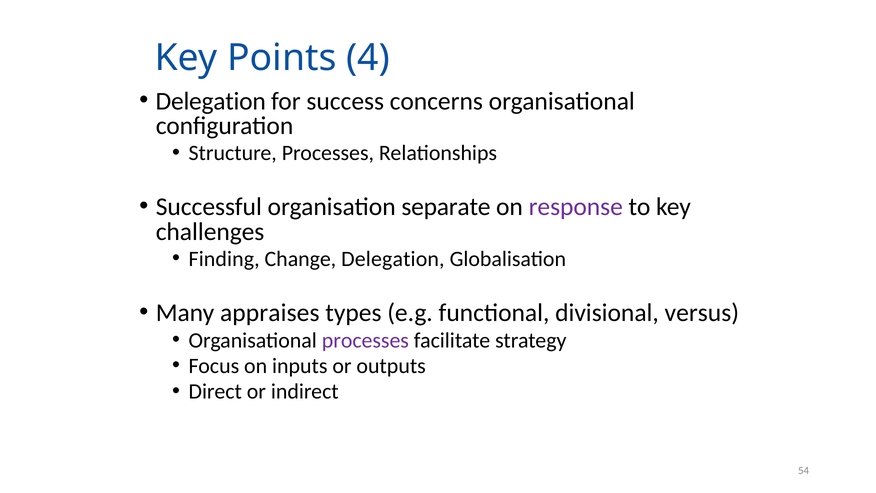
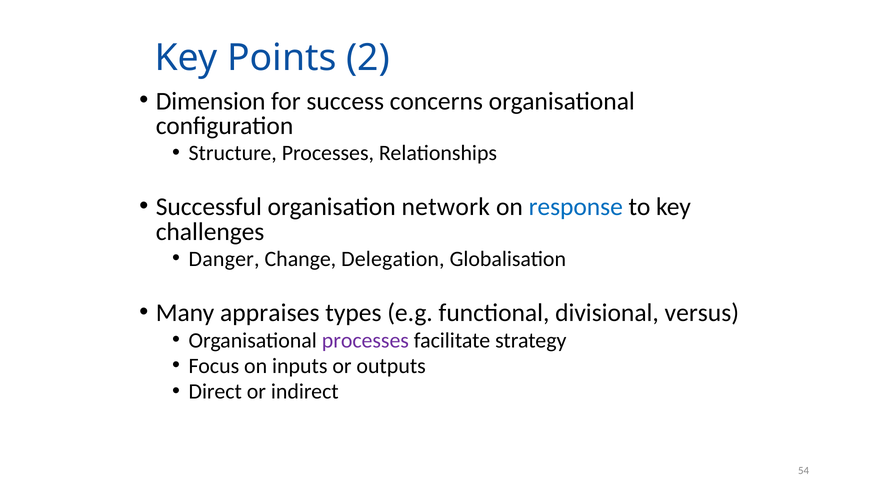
4: 4 -> 2 (368, 58)
Delegation: Delegation -> Dimension (211, 101)
separate: separate -> network (446, 207)
response colour: purple -> blue (576, 207)
Finding: Finding -> Danger (224, 259)
